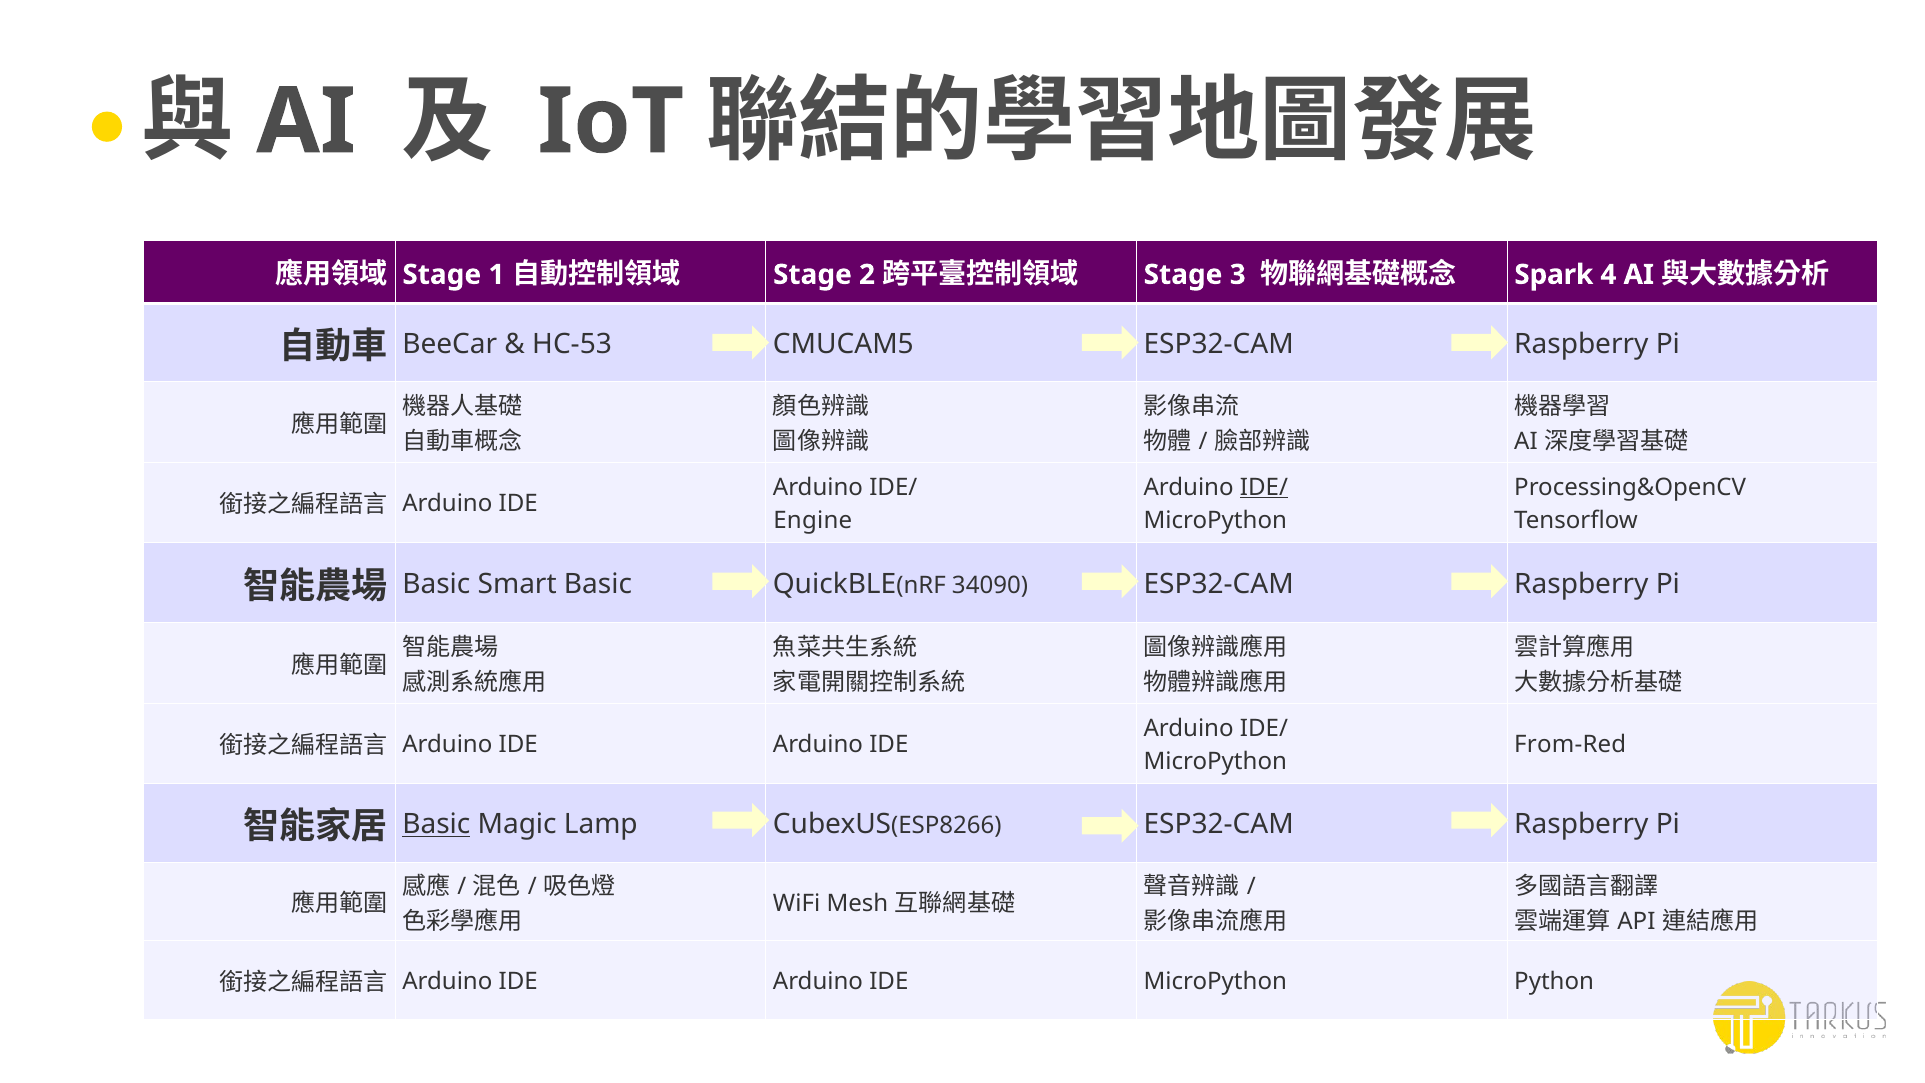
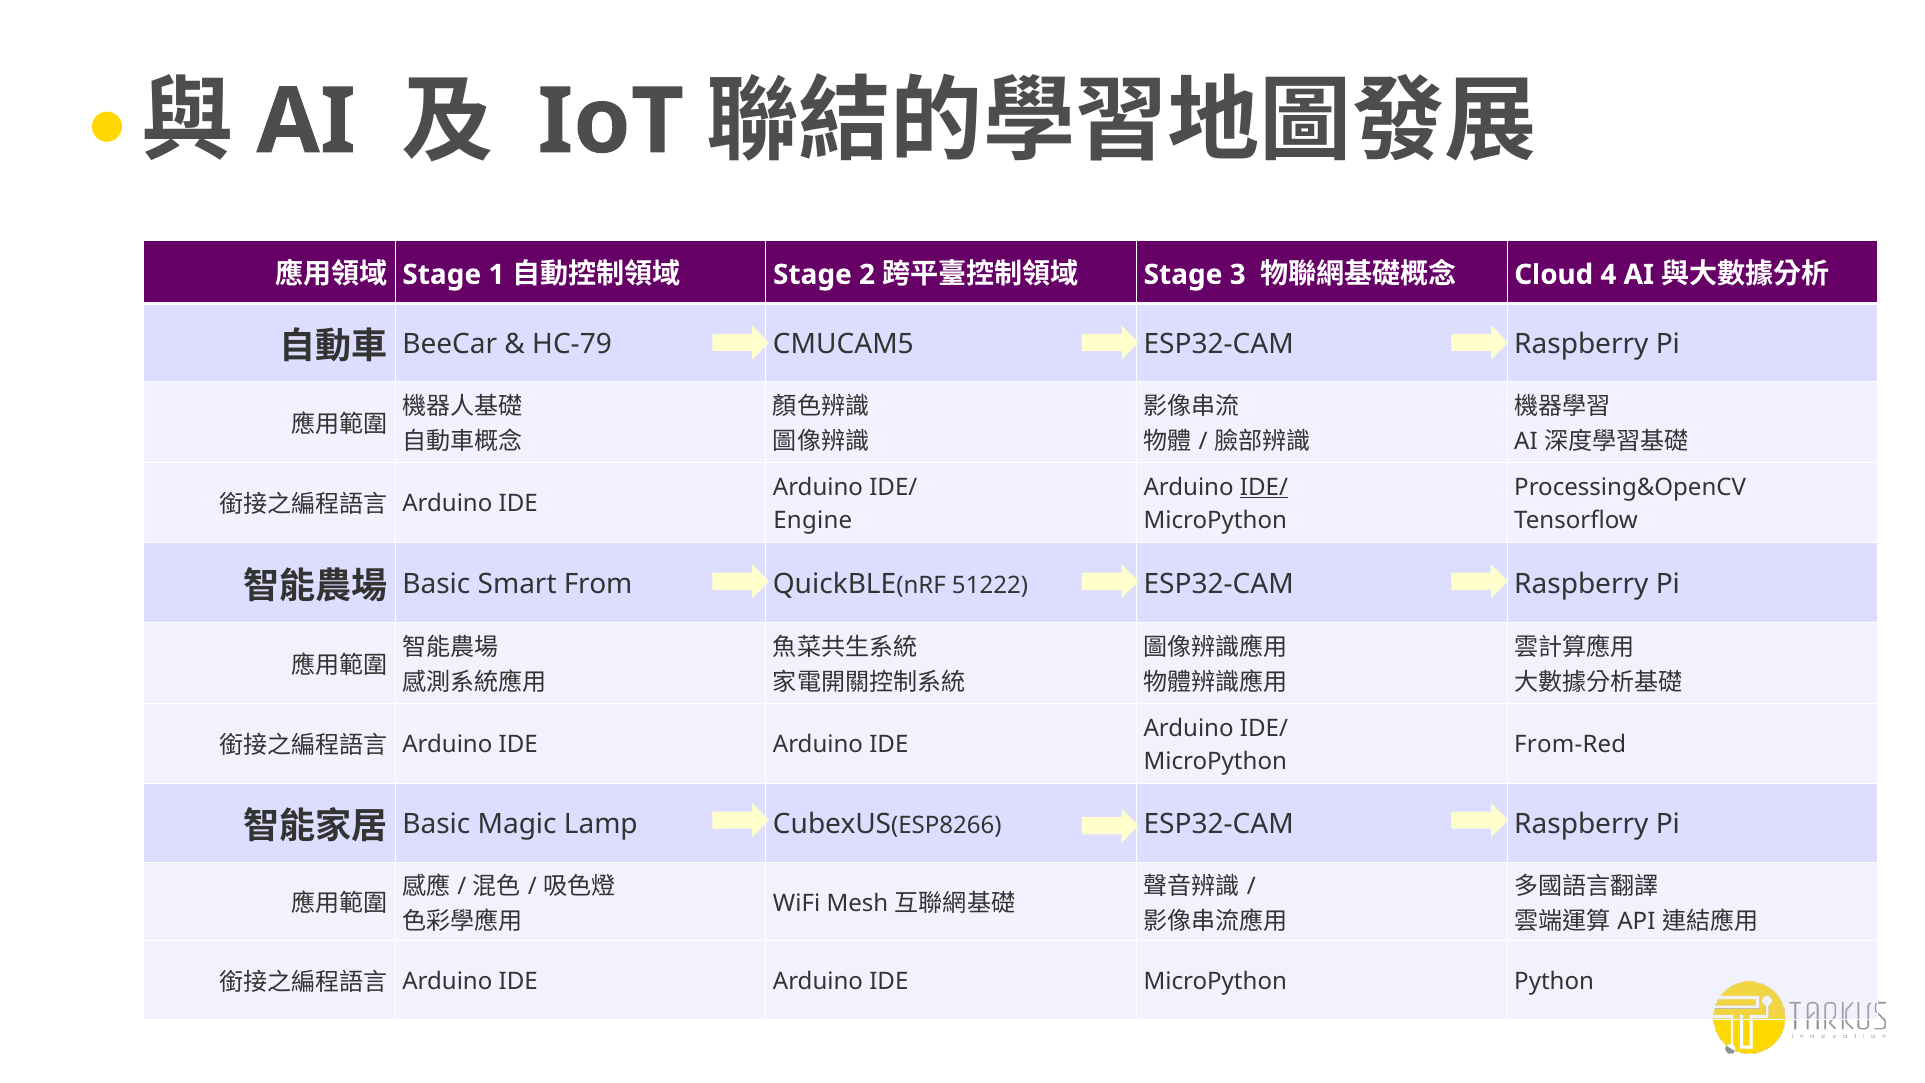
Spark: Spark -> Cloud (1554, 275)
HC-53: HC-53 -> HC-79 (572, 344)
Smart Basic: Basic -> From (598, 584)
34090: 34090 -> 51222 (990, 585)
Basic underline: present -> none (436, 824)
